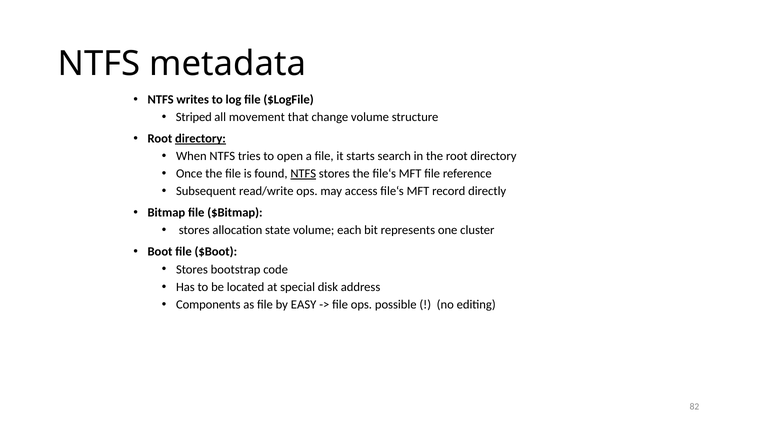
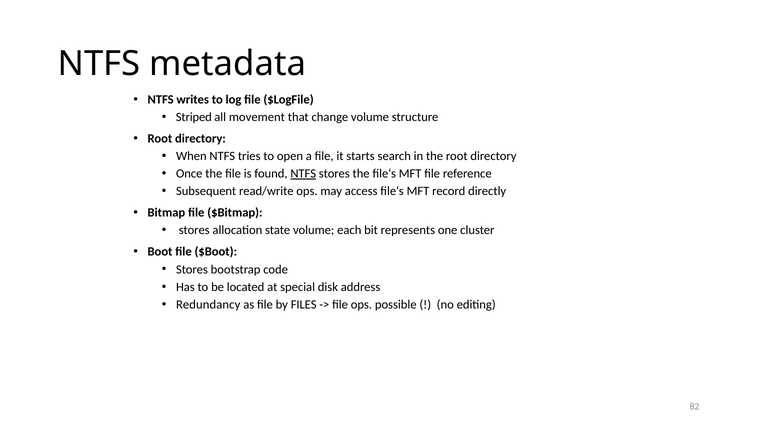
directory underline: present -> none (200, 139)
Components: Components -> Redundancy (208, 304)
EASY: EASY -> FILES (304, 304)
